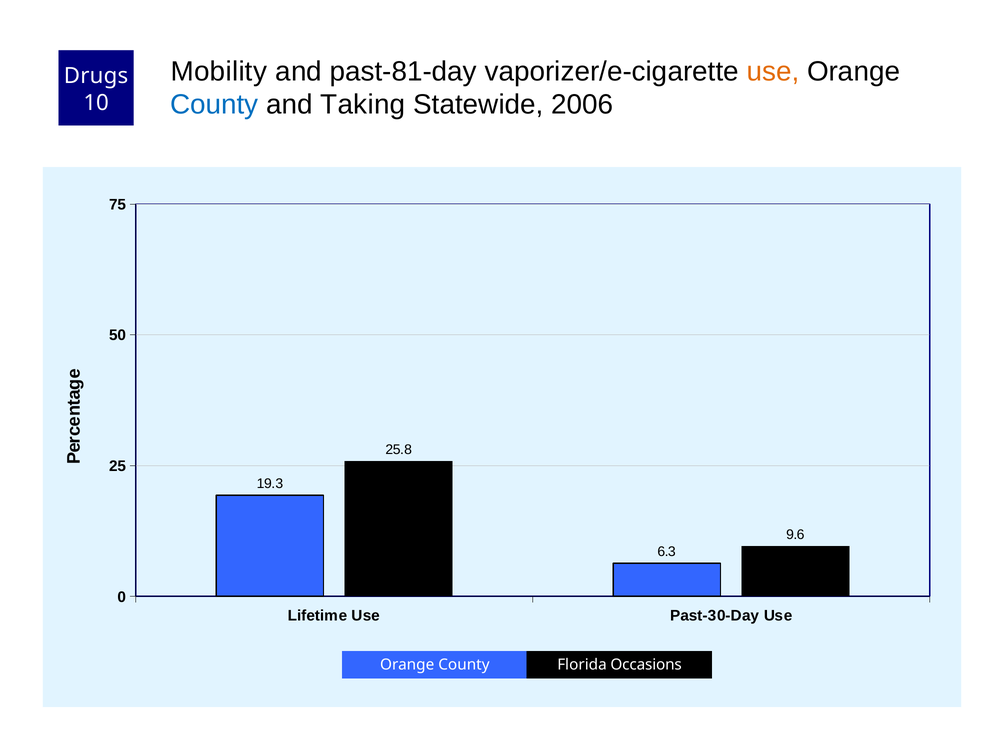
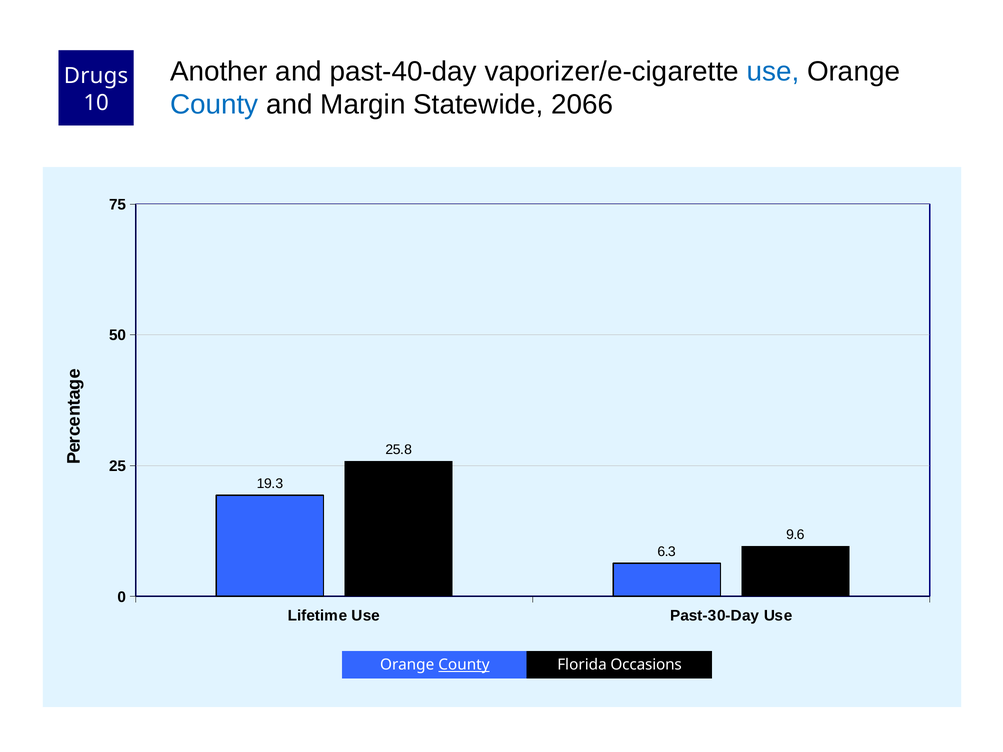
Mobility: Mobility -> Another (219, 71)
past-81-day: past-81-day -> past-40-day (403, 71)
use colour: orange -> blue (773, 71)
Taking: Taking -> Margin (363, 105)
2006: 2006 -> 2066 (582, 105)
County underline: none -> present (464, 665)
